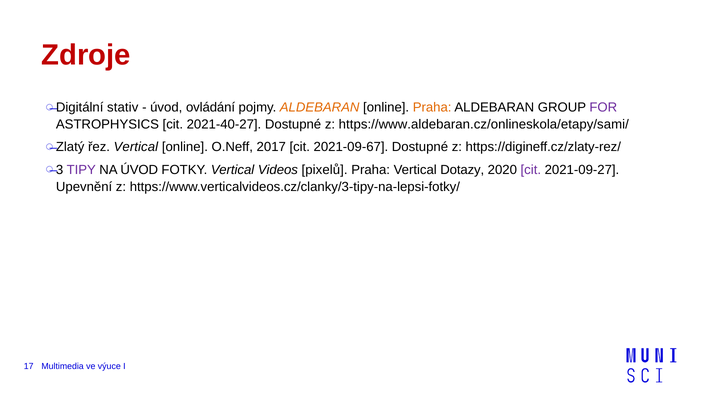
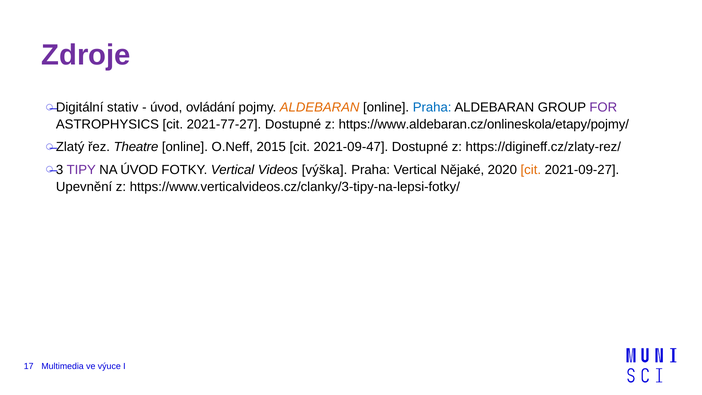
Zdroje colour: red -> purple (86, 55)
Praha colour: orange -> blue (432, 107)
2021-40-27: 2021-40-27 -> 2021-77-27 (224, 124)
https://www.aldebaran.cz/onlineskola/etapy/sami/: https://www.aldebaran.cz/onlineskola/etapy/sami/ -> https://www.aldebaran.cz/onlineskola/etapy/pojmy/ (484, 124)
řez Vertical: Vertical -> Theatre (136, 147)
2017: 2017 -> 2015 (271, 147)
2021-09-67: 2021-09-67 -> 2021-09-47 (351, 147)
pixelů: pixelů -> výška (325, 170)
Dotazy: Dotazy -> Nějaké (462, 170)
cit colour: purple -> orange (531, 170)
